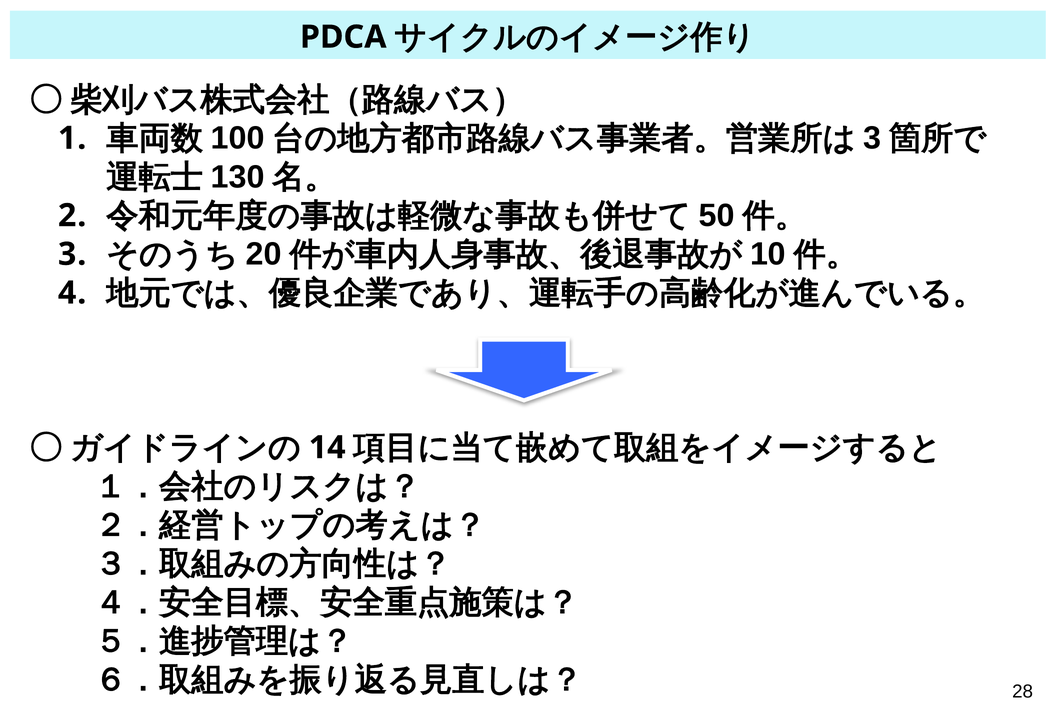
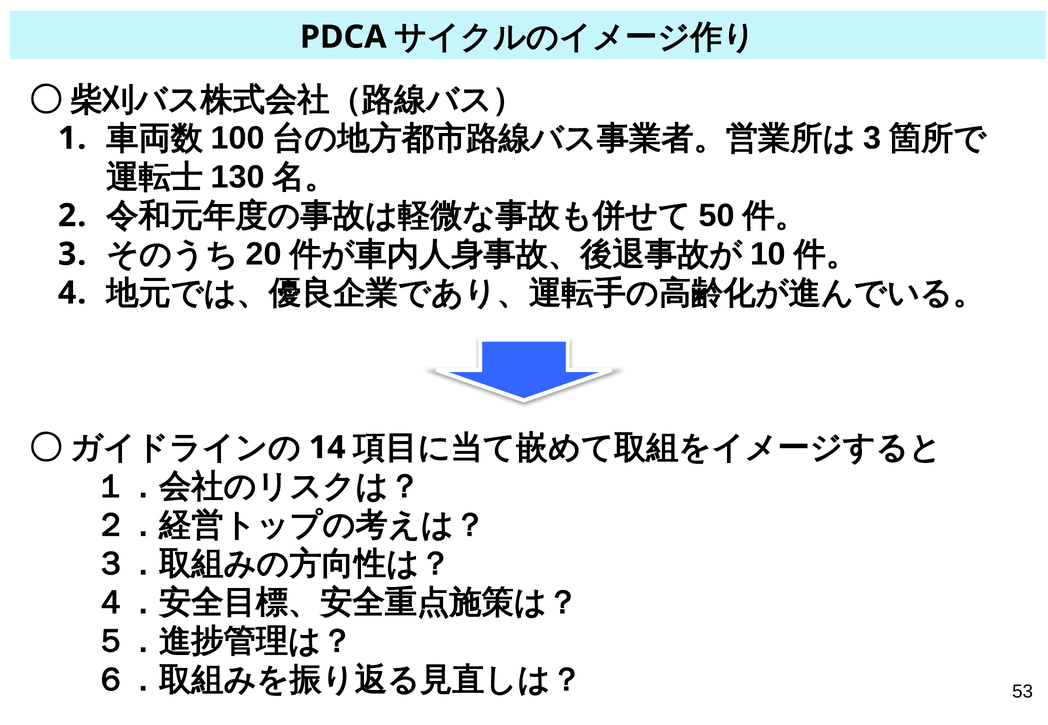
28: 28 -> 53 (1023, 692)
